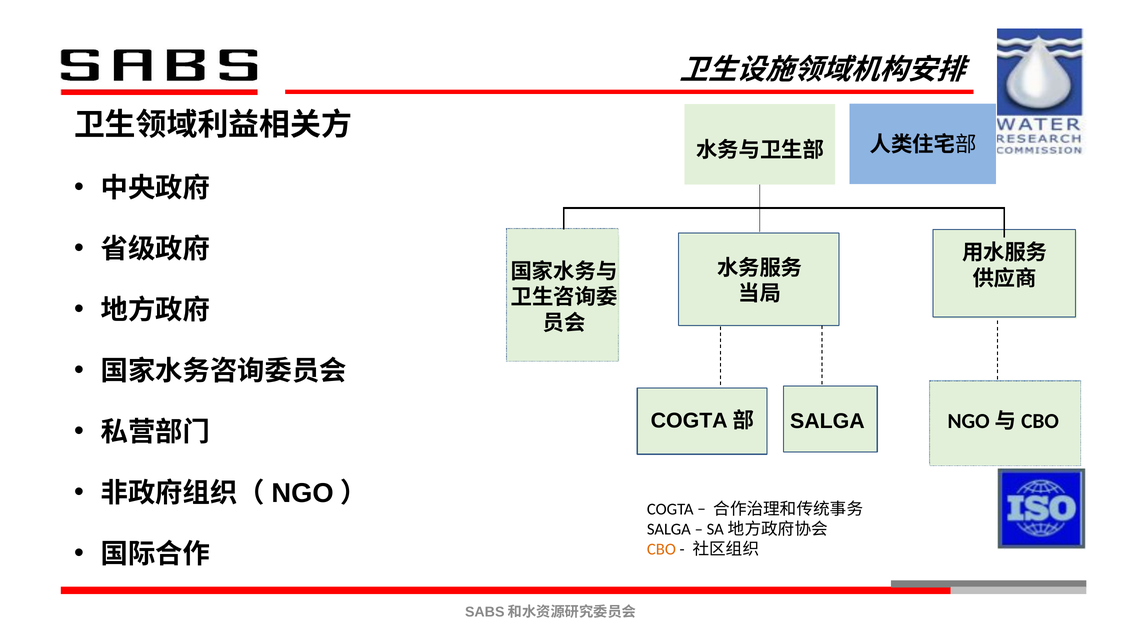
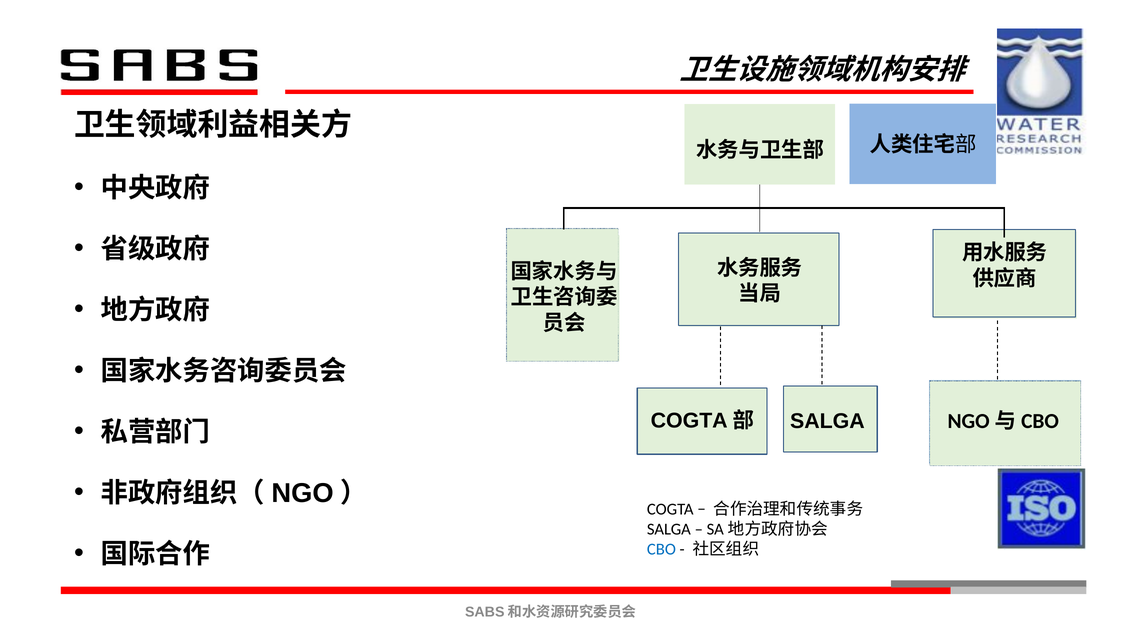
CBO colour: orange -> blue (661, 549)
